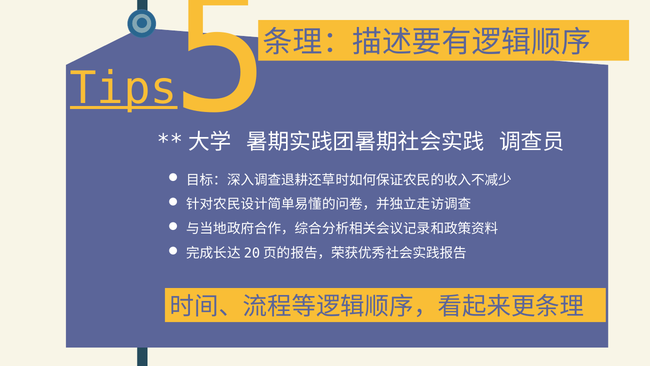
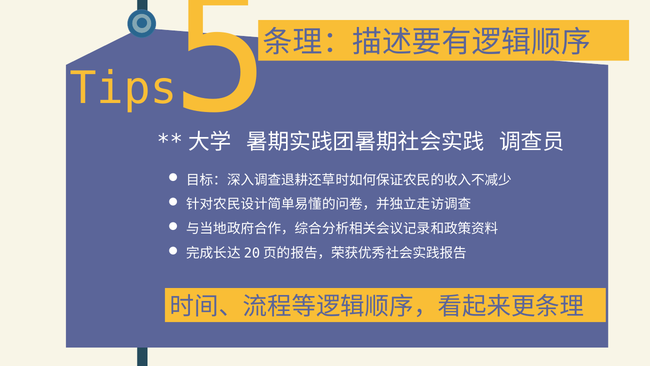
Tips underline: present -> none (124, 88)
